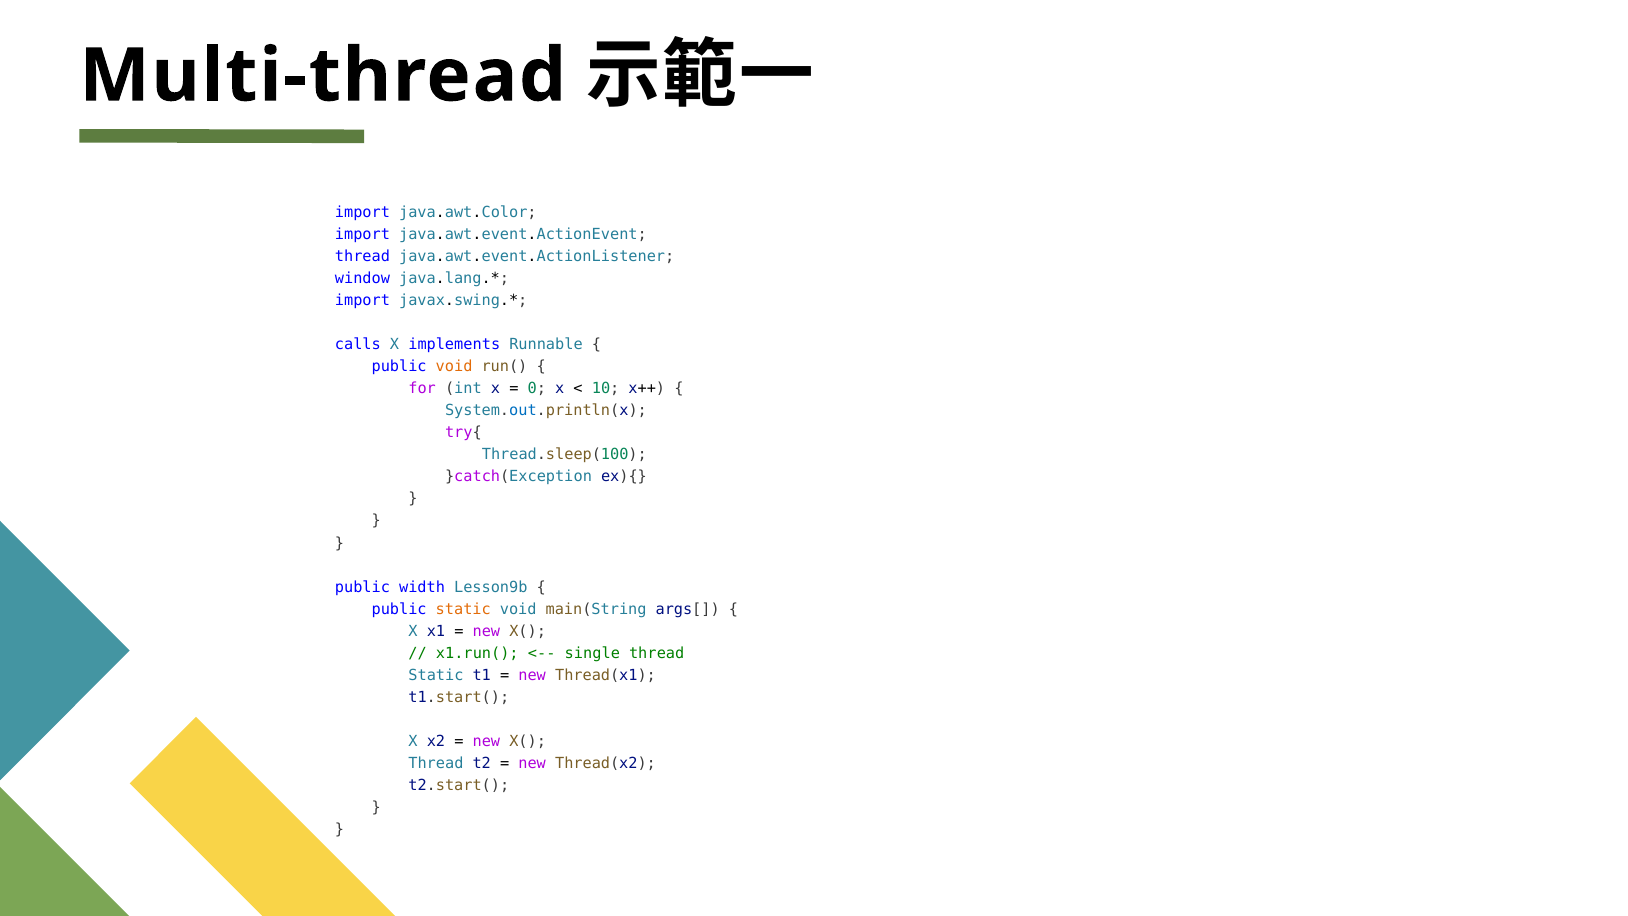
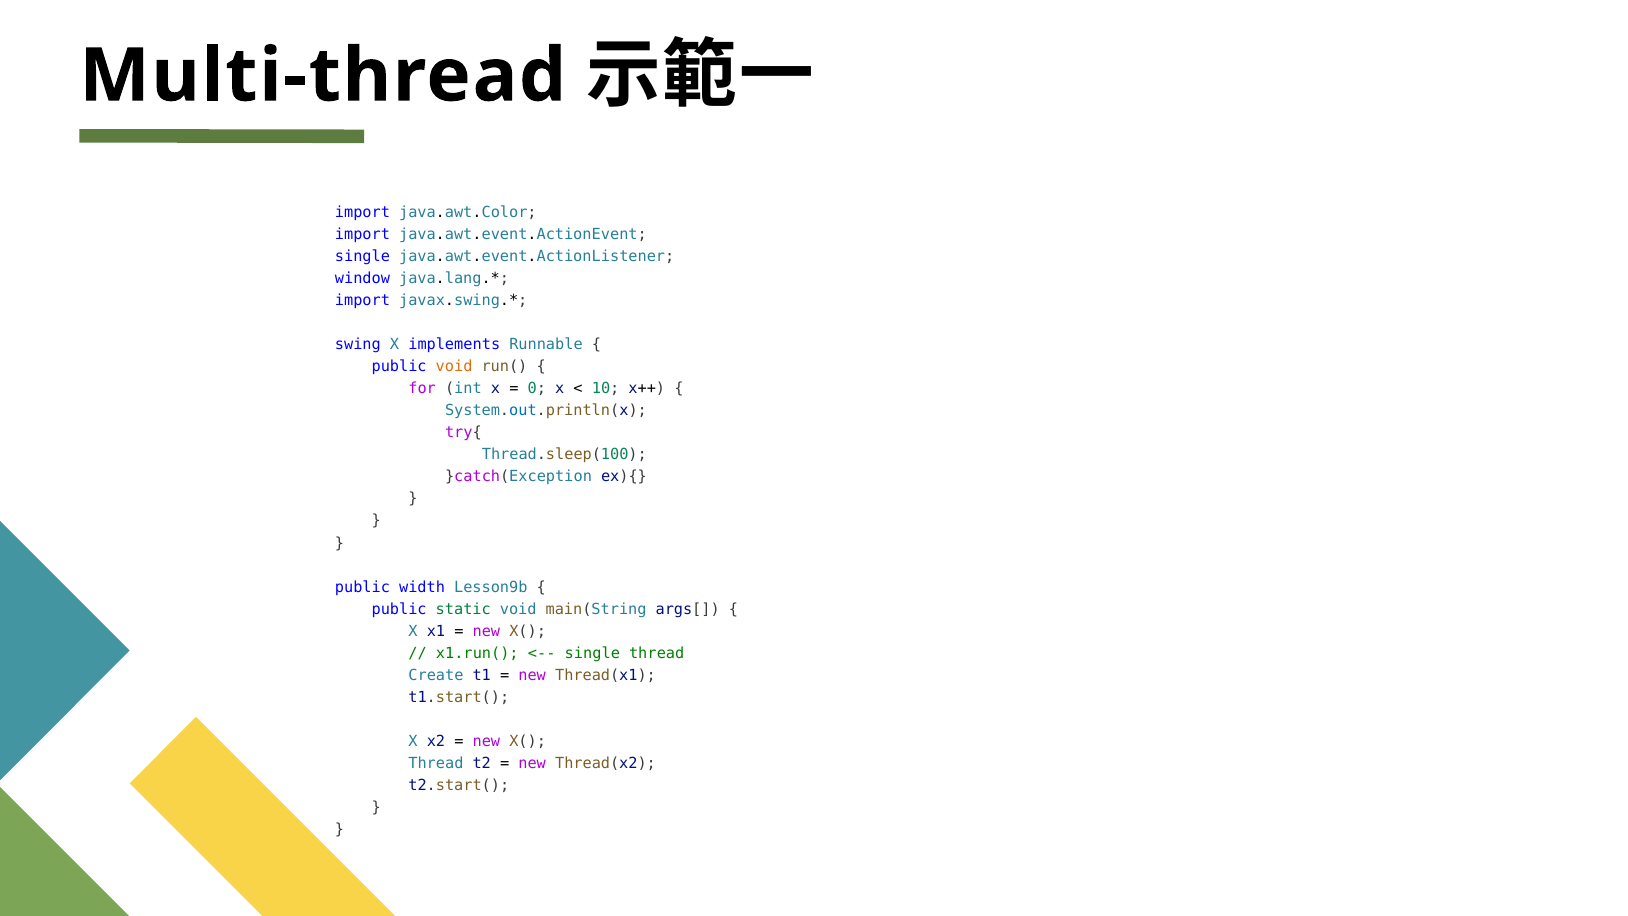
thread: thread -> single (363, 257)
calls: calls -> swing (358, 345)
static colour: orange -> green (463, 609)
Static: Static -> Create (436, 675)
